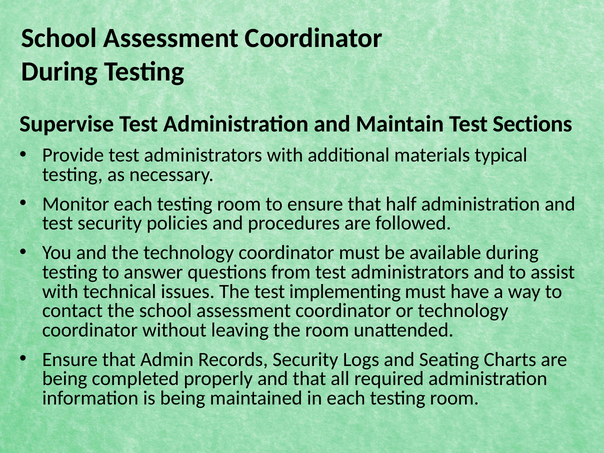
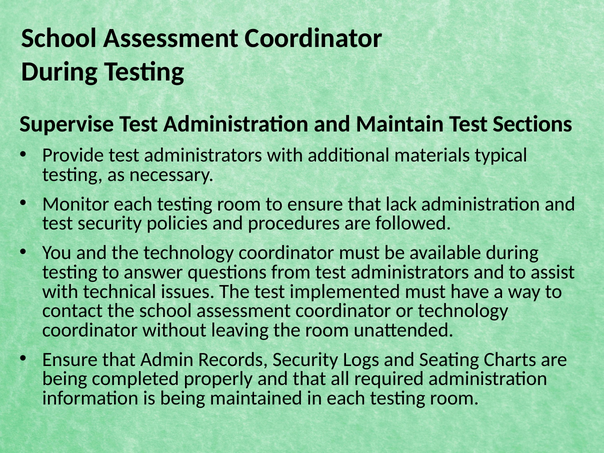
half: half -> lack (401, 204)
implementing: implementing -> implemented (345, 291)
